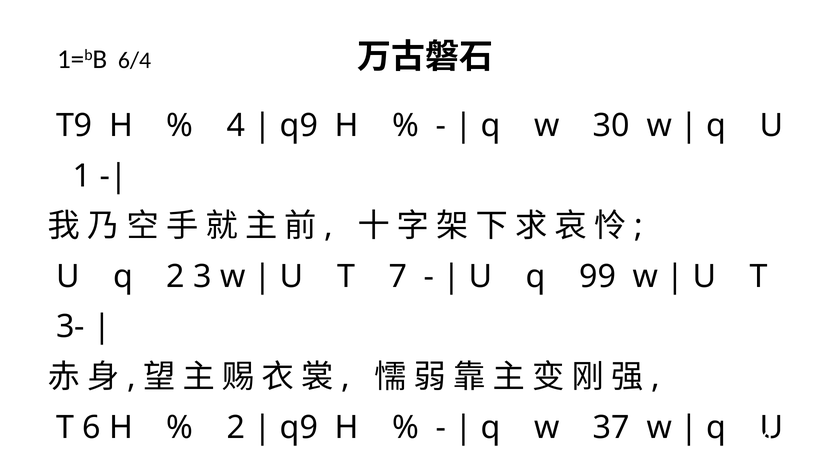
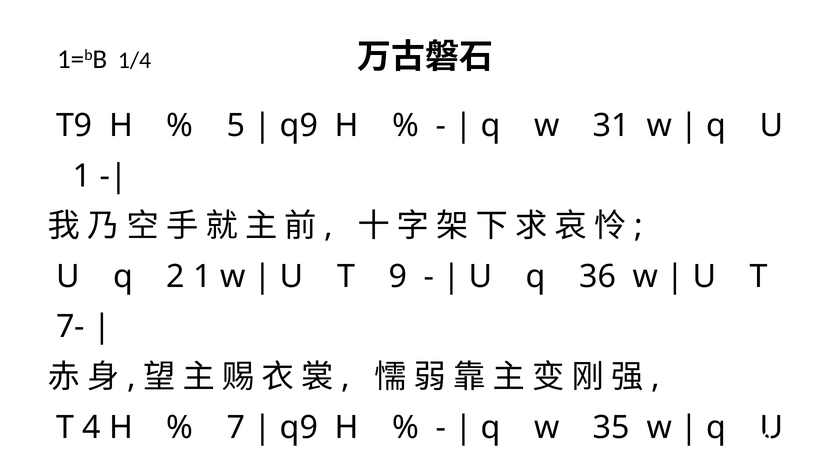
6/4: 6/4 -> 1/4 (134, 60)
4: 4 -> 5 (236, 126)
30: 30 -> 31 (611, 126)
2 3: 3 -> 1 (202, 276)
7: 7 -> 9 (398, 276)
99: 99 -> 36 (598, 276)
3-: 3- -> 7- (70, 327)
6: 6 -> 4 (91, 427)
2: 2 -> 7 (236, 427)
37: 37 -> 35 (611, 427)
